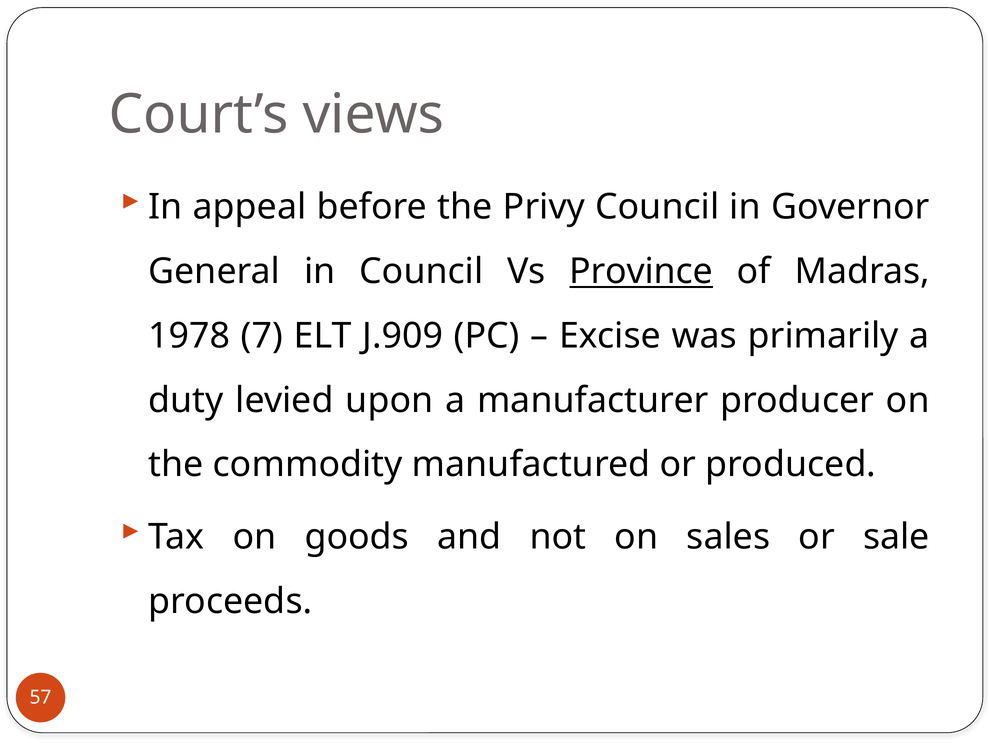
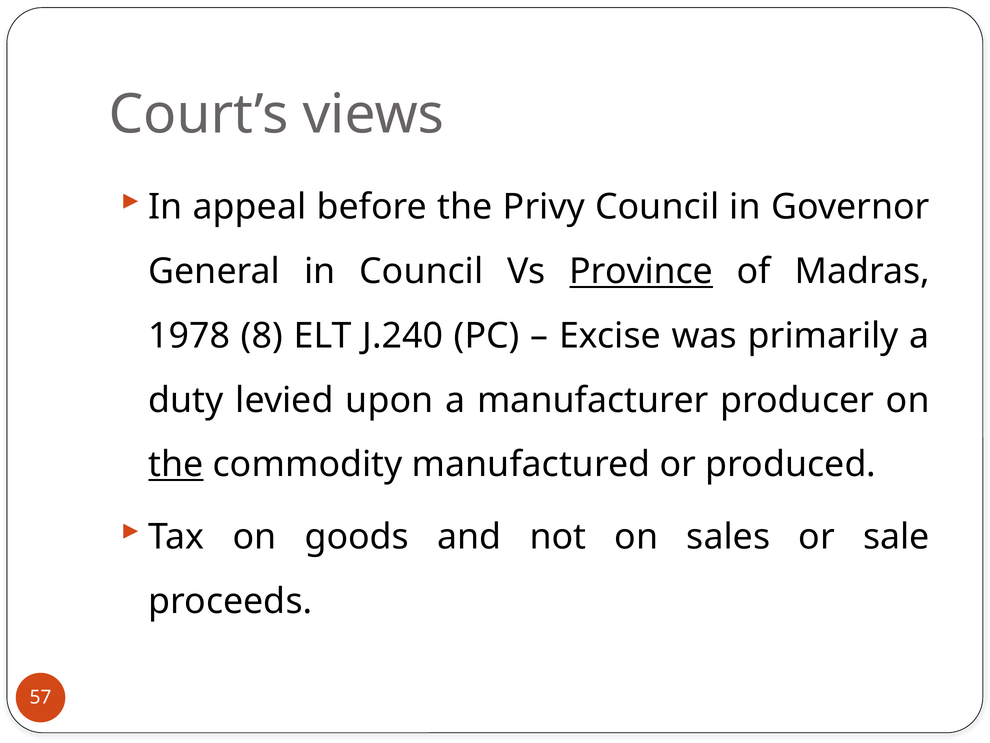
7: 7 -> 8 (262, 336)
J.909: J.909 -> J.240 (403, 336)
the underline: none -> present (176, 464)
